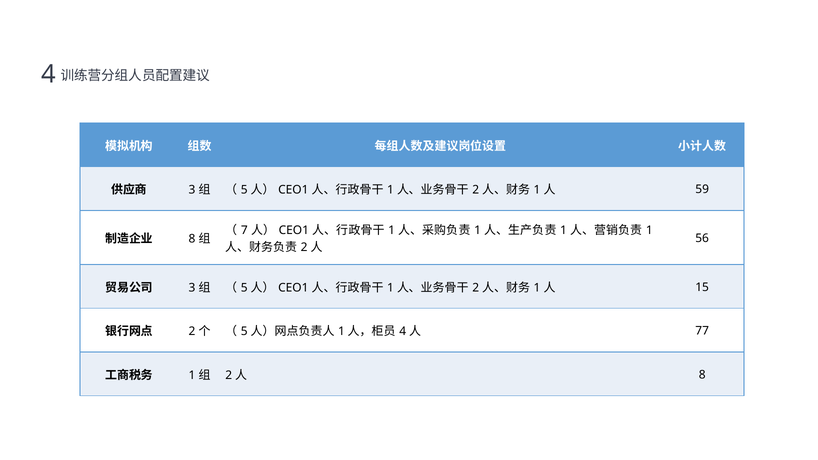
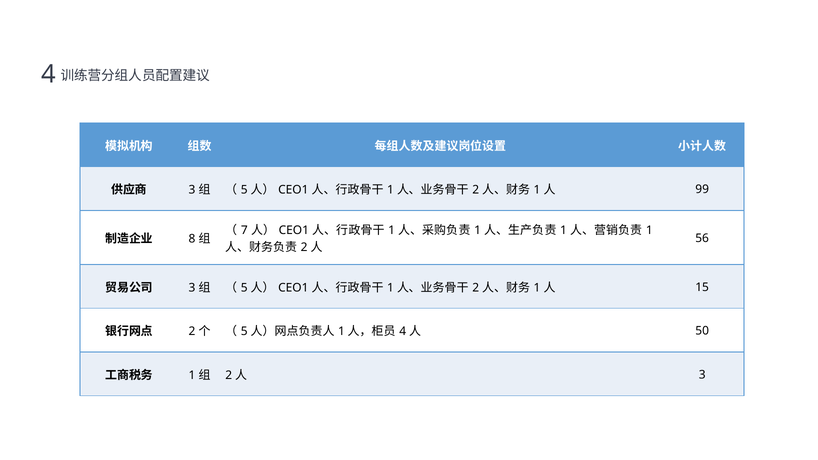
59: 59 -> 99 (702, 189)
77: 77 -> 50 (702, 331)
8: 8 -> 3 (702, 375)
